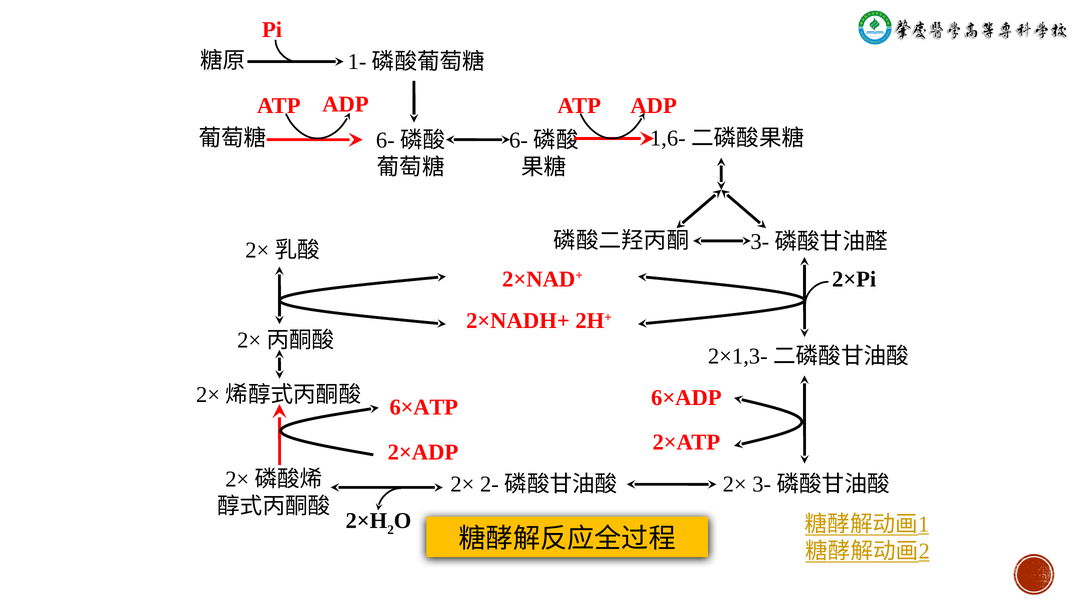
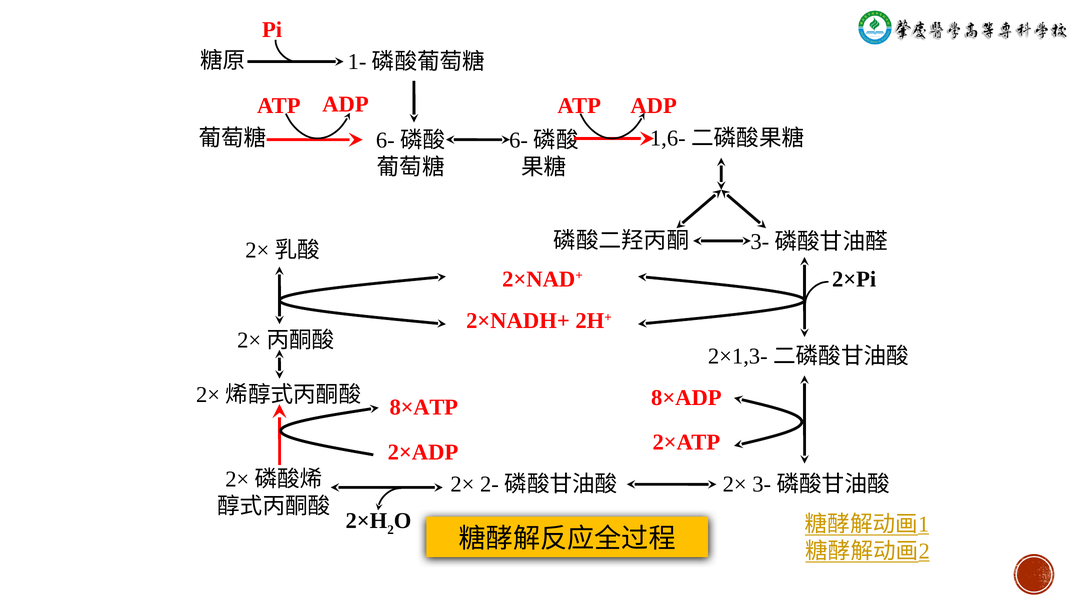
6×ADP: 6×ADP -> 8×ADP (686, 397)
6×ATP: 6×ATP -> 8×ATP (424, 407)
